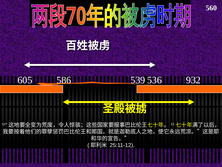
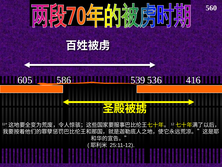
932: 932 -> 416 (193, 80)
